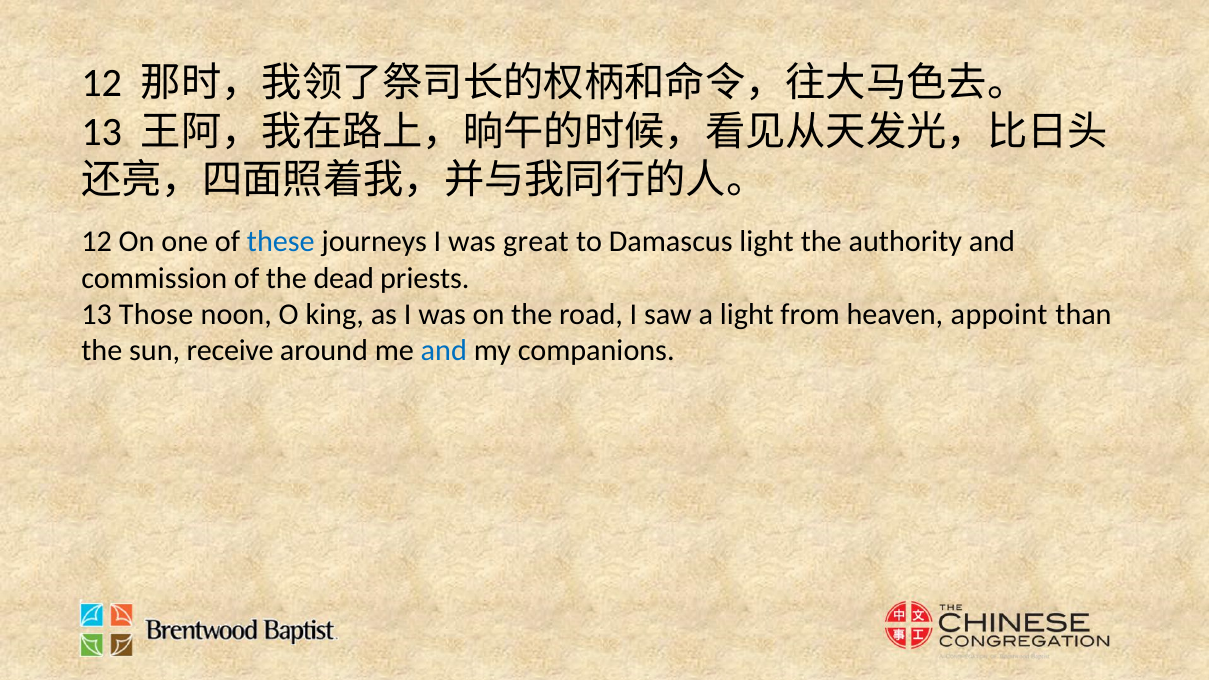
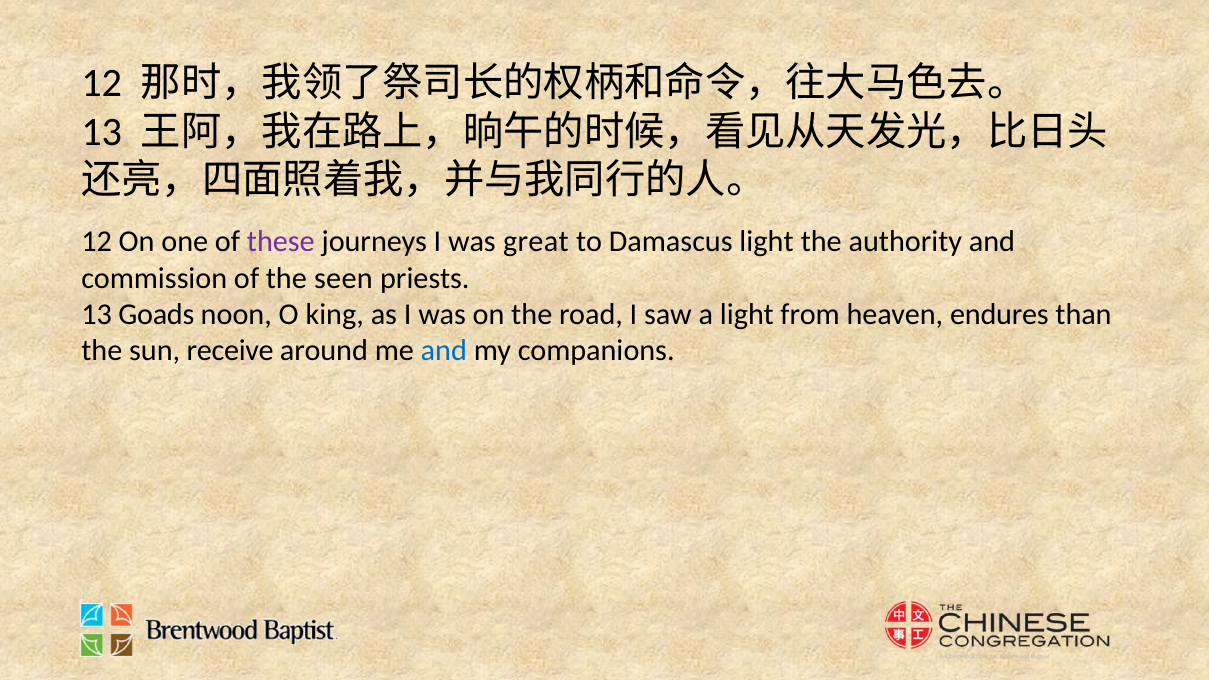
these colour: blue -> purple (281, 242)
dead: dead -> seen (343, 278)
Those: Those -> Goads (156, 314)
appoint: appoint -> endures (999, 314)
